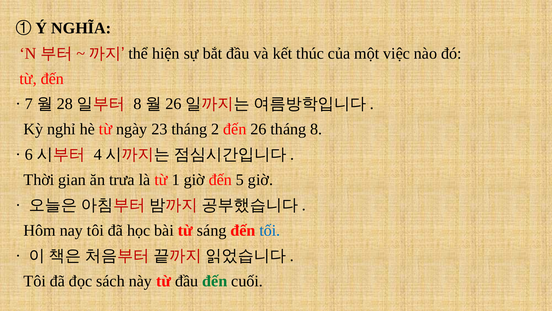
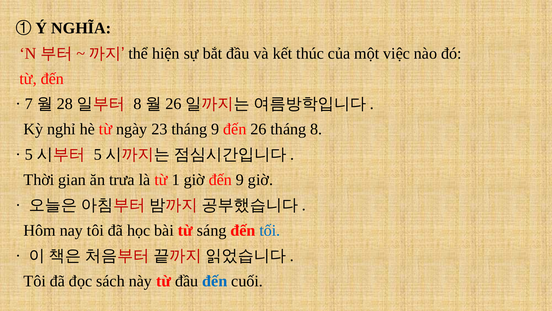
tháng 2: 2 -> 9 (215, 129)
6: 6 -> 5 (29, 154)
4: 4 -> 5 (98, 154)
đến 5: 5 -> 9 (240, 180)
đến colour: green -> blue (215, 281)
